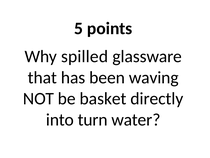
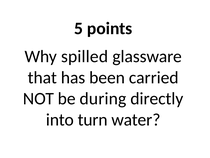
waving: waving -> carried (154, 77)
basket: basket -> during (103, 98)
